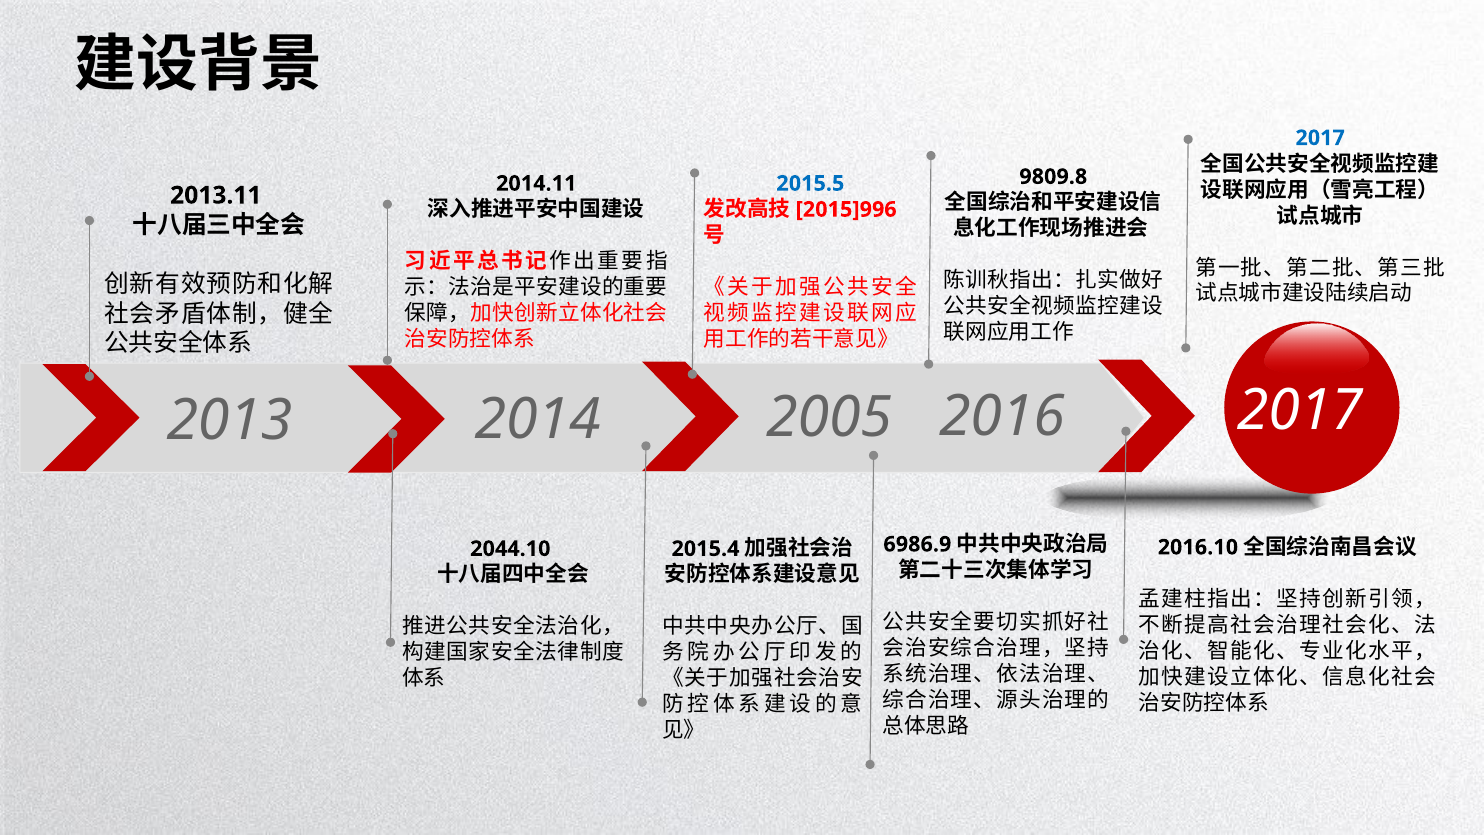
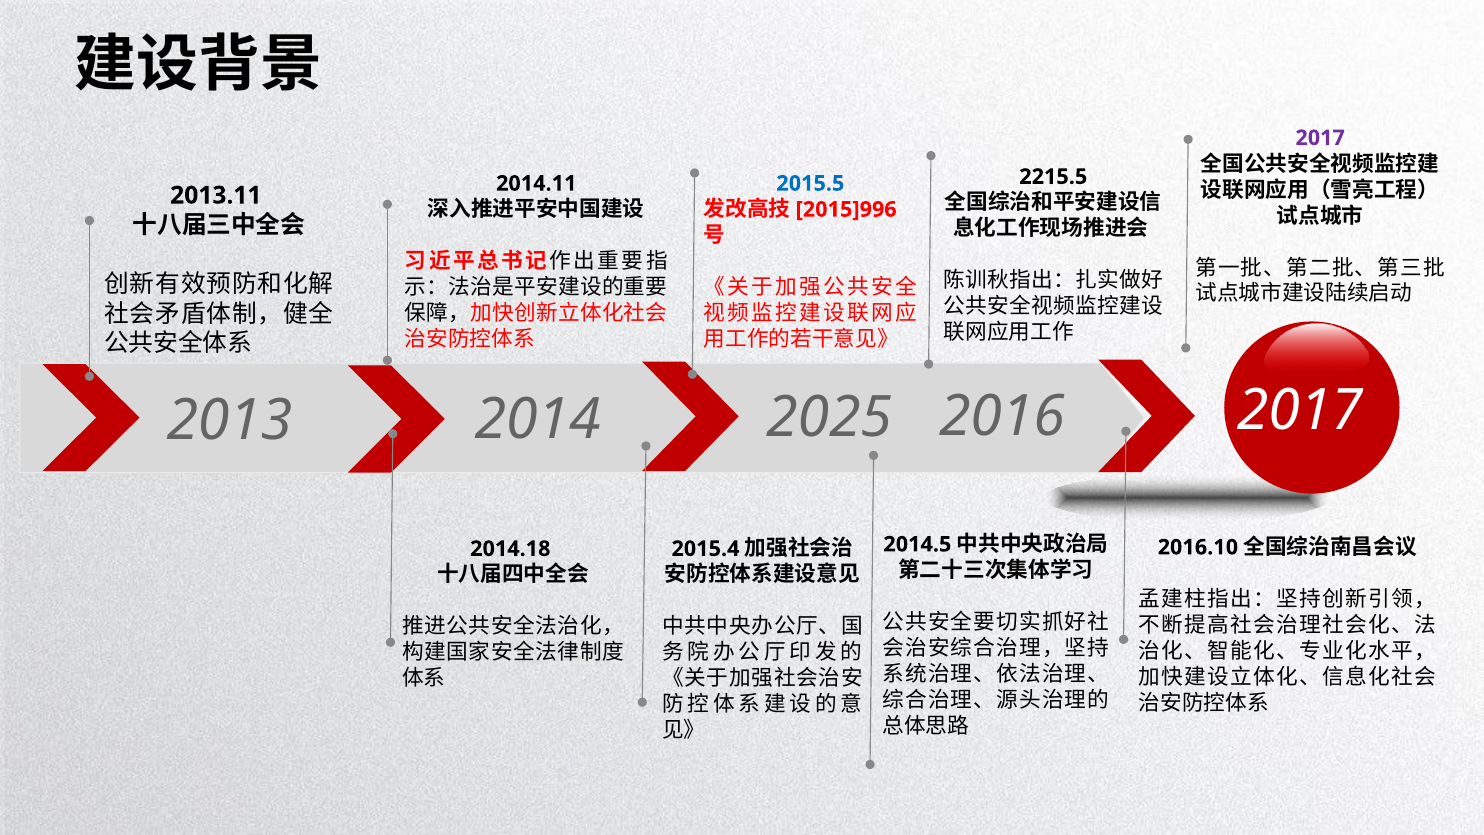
2017 colour: blue -> purple (1320, 138)
9809.8: 9809.8 -> 2215.5 (1053, 177)
2005: 2005 -> 2025 (829, 417)
6986.9: 6986.9 -> 2014.5 (917, 544)
2044.10: 2044.10 -> 2014.18 (510, 549)
